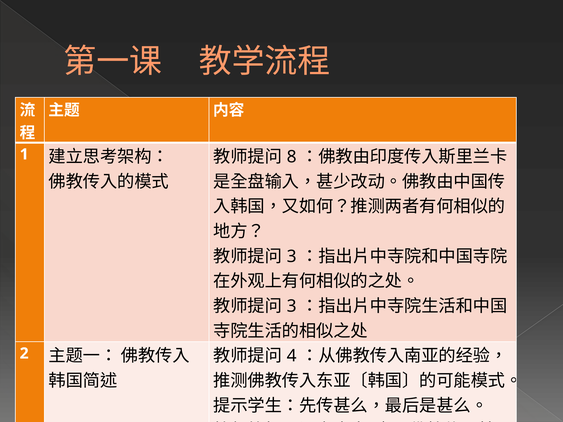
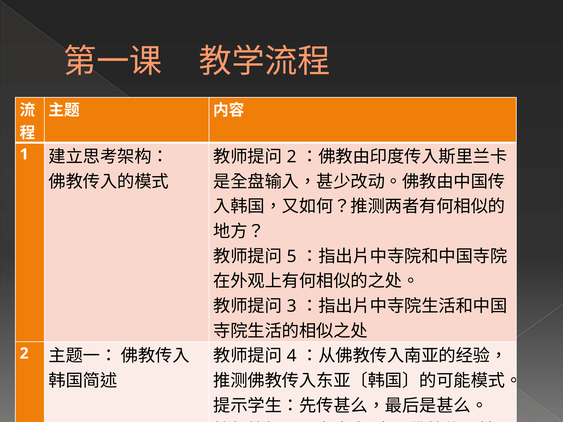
8: 8 -> 2 (292, 157)
3: 3 -> 5 (292, 257)
